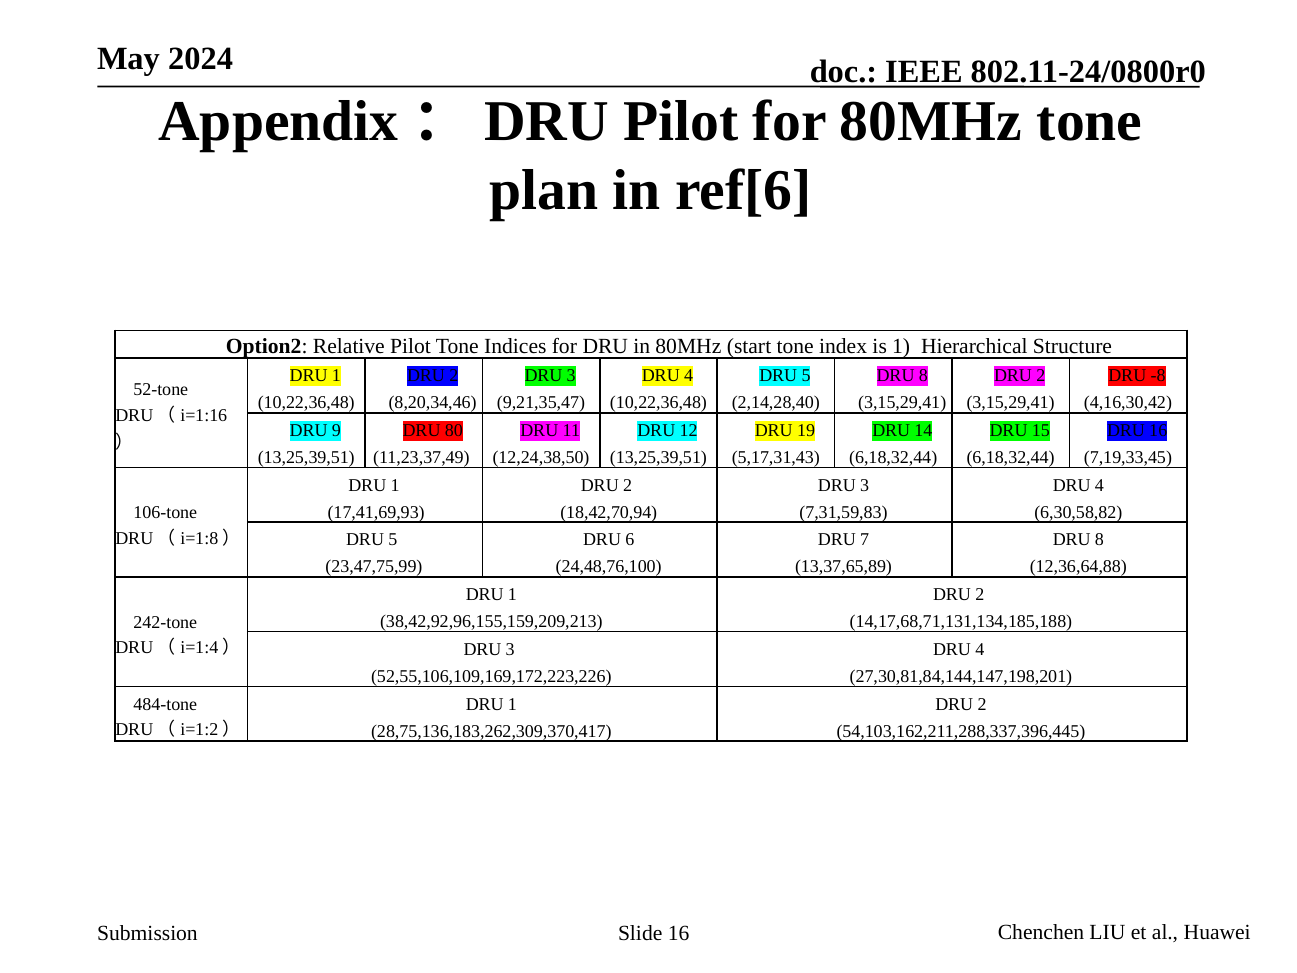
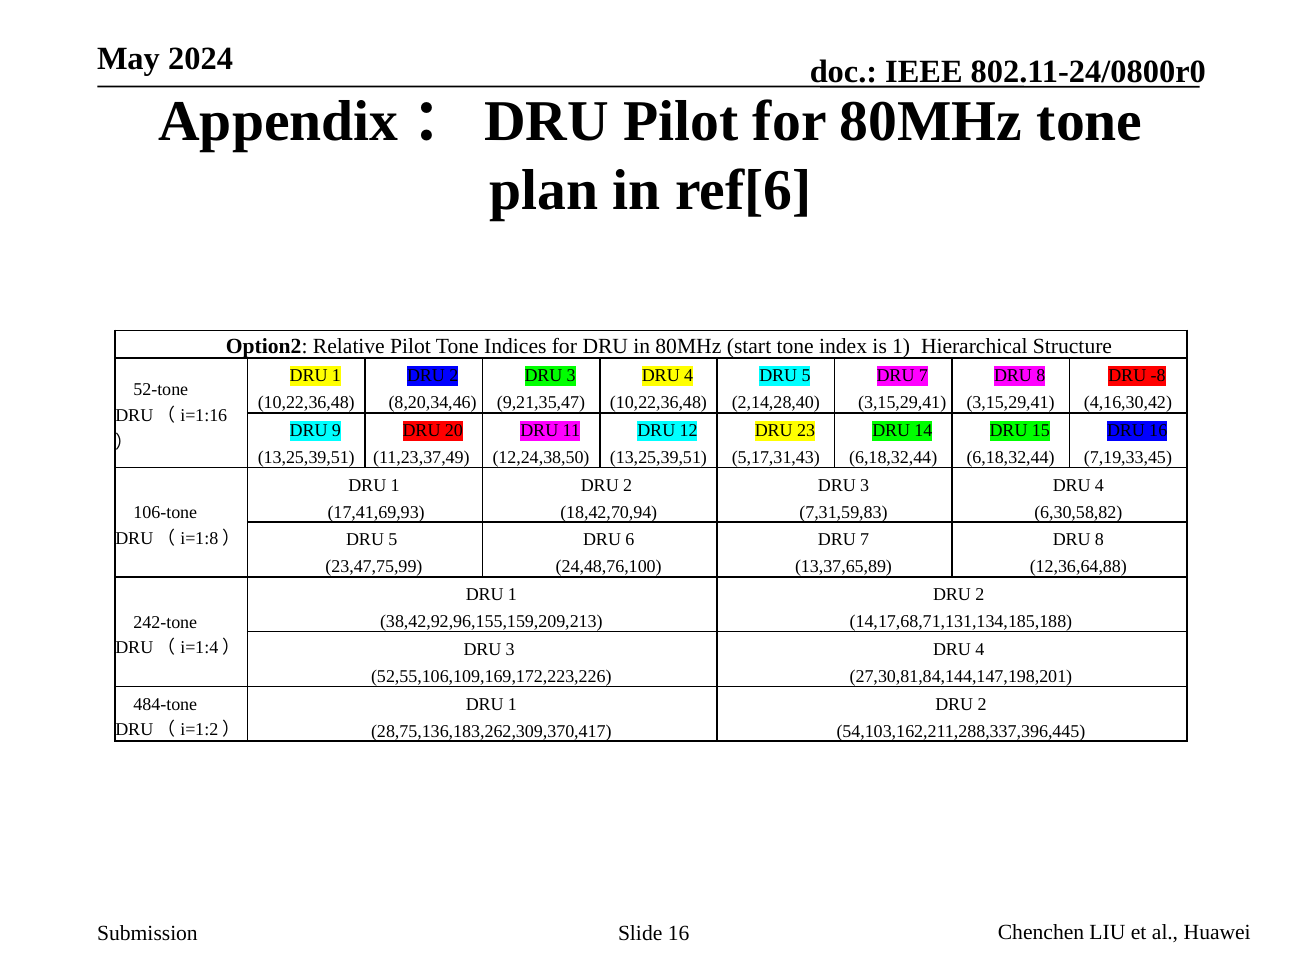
8: 8 -> 7 (923, 376)
2: 2 -> 8 (1041, 376)
80: 80 -> 20 (454, 430)
19: 19 -> 23 (806, 430)
